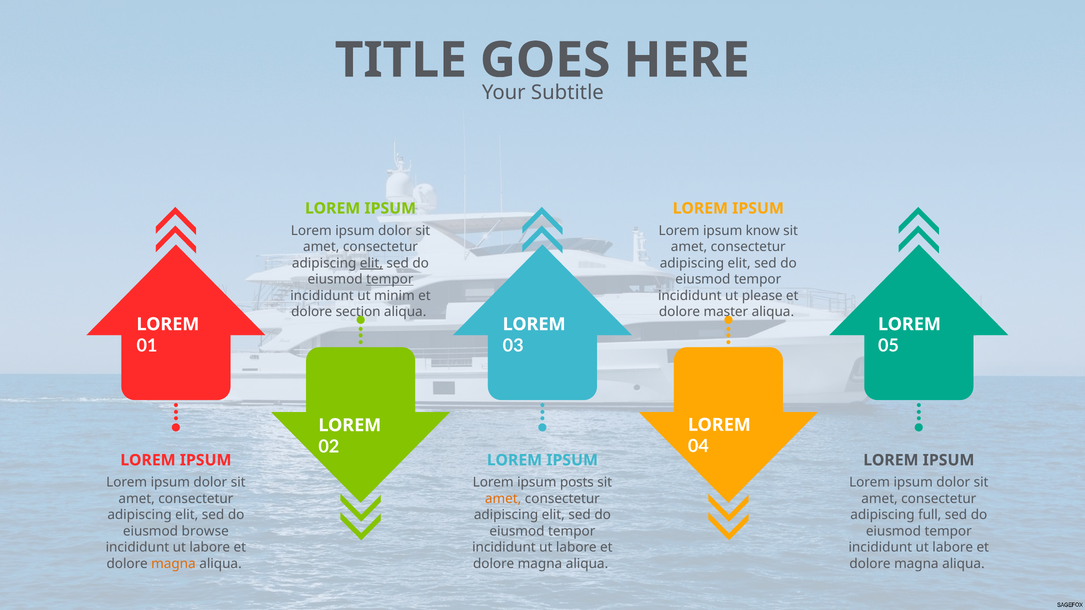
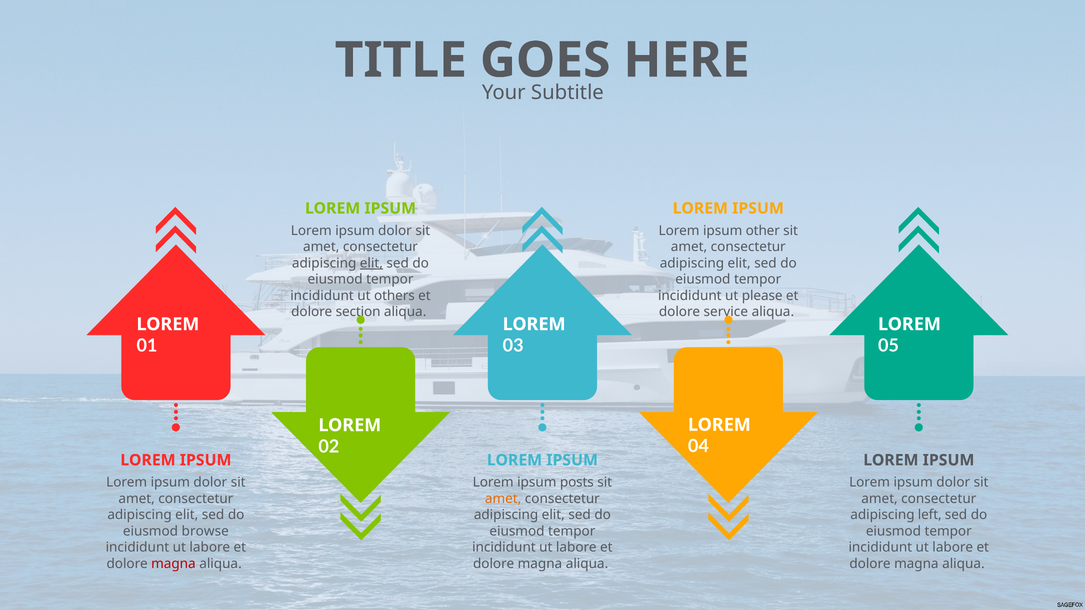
know: know -> other (763, 231)
tempor underline: present -> none (390, 279)
minim: minim -> others (394, 296)
master: master -> service (726, 312)
full: full -> left (930, 515)
magna colour: orange -> red (173, 564)
